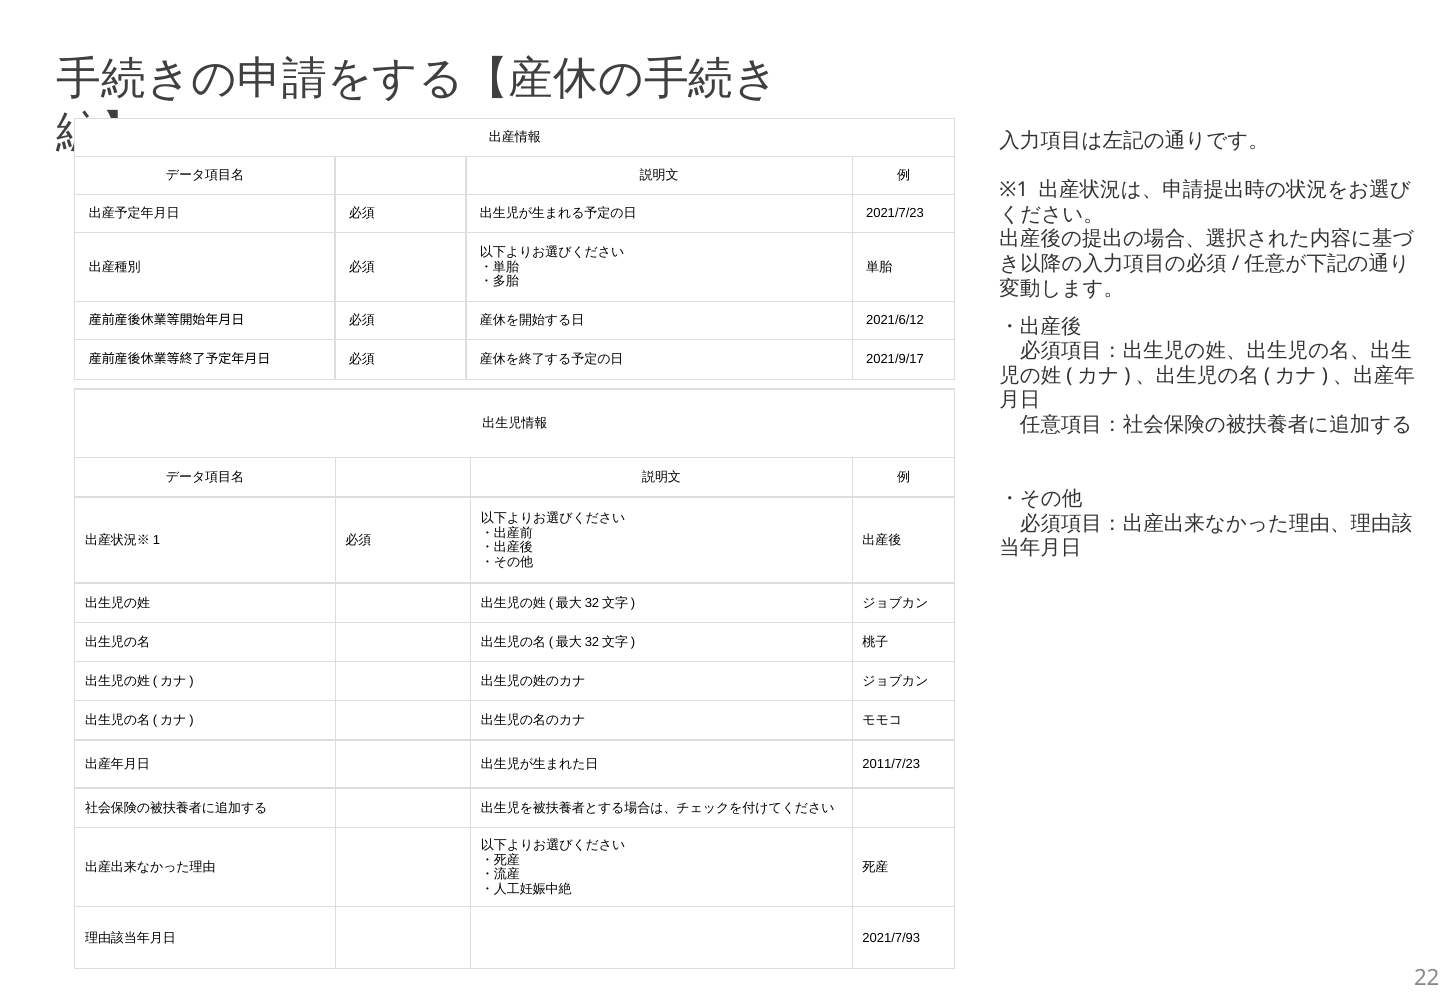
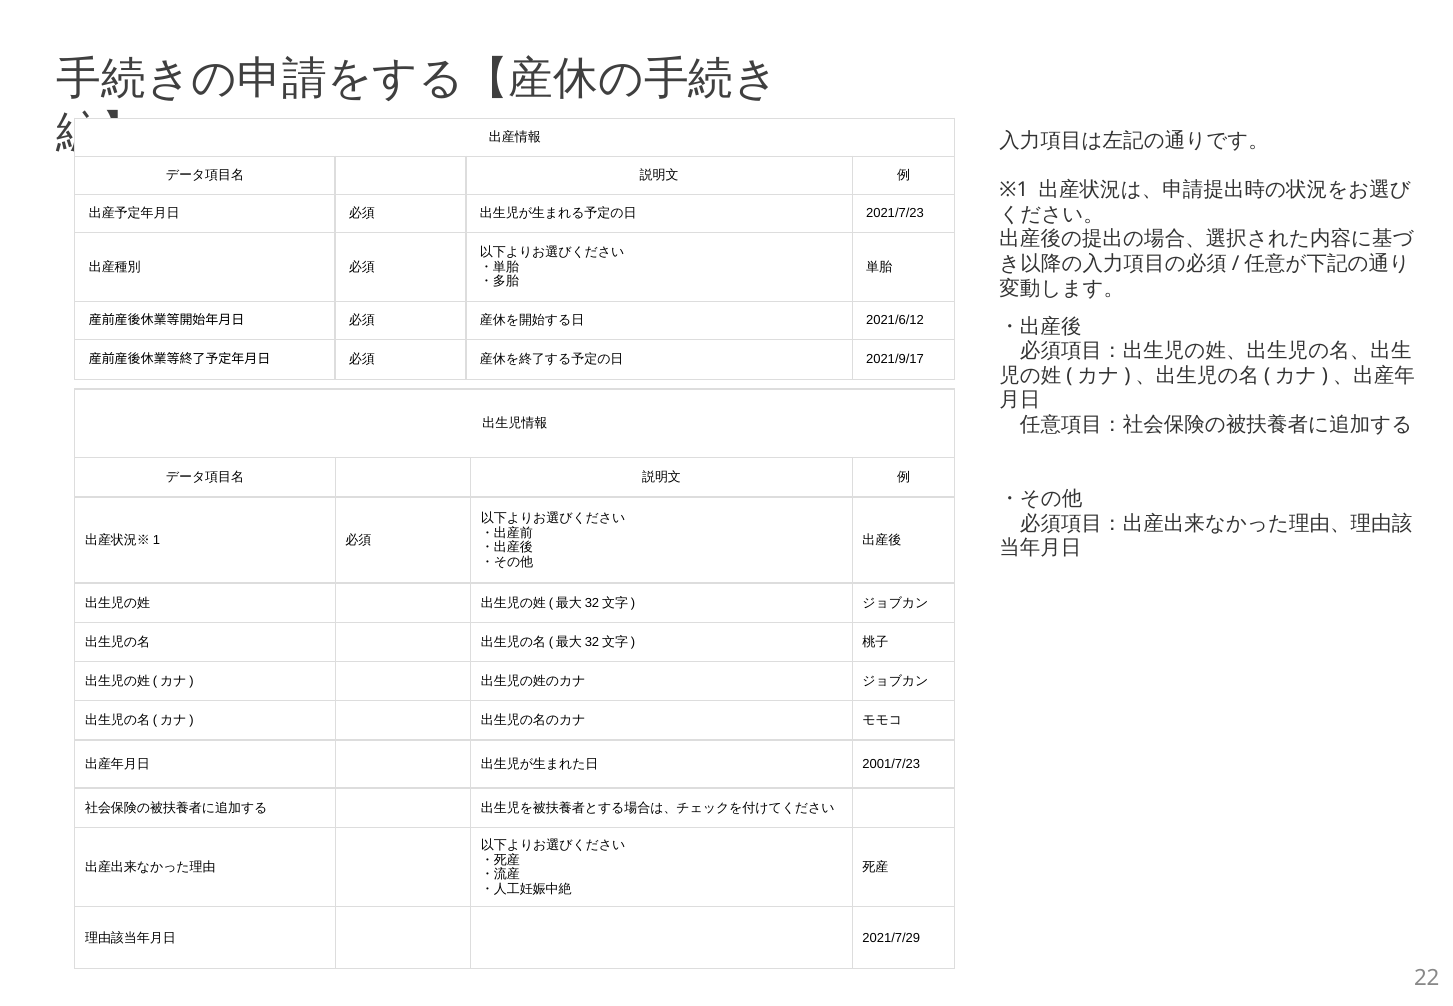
2011/7/23: 2011/7/23 -> 2001/7/23 (891, 764)
2021/7/93: 2021/7/93 -> 2021/7/29 (891, 938)
